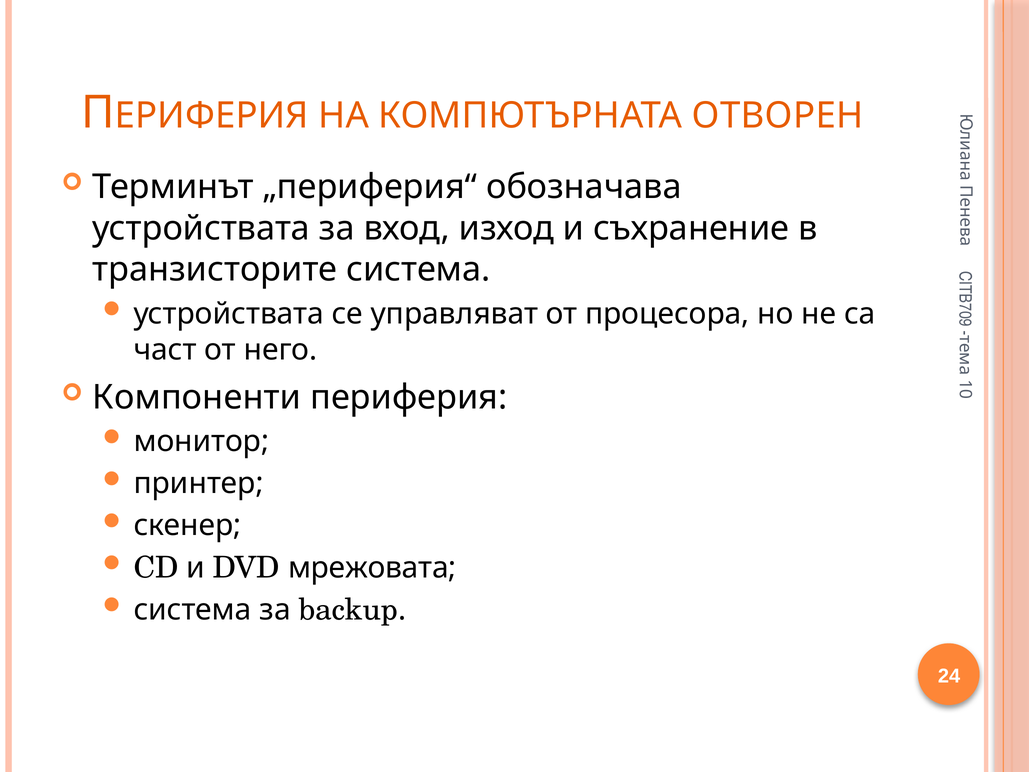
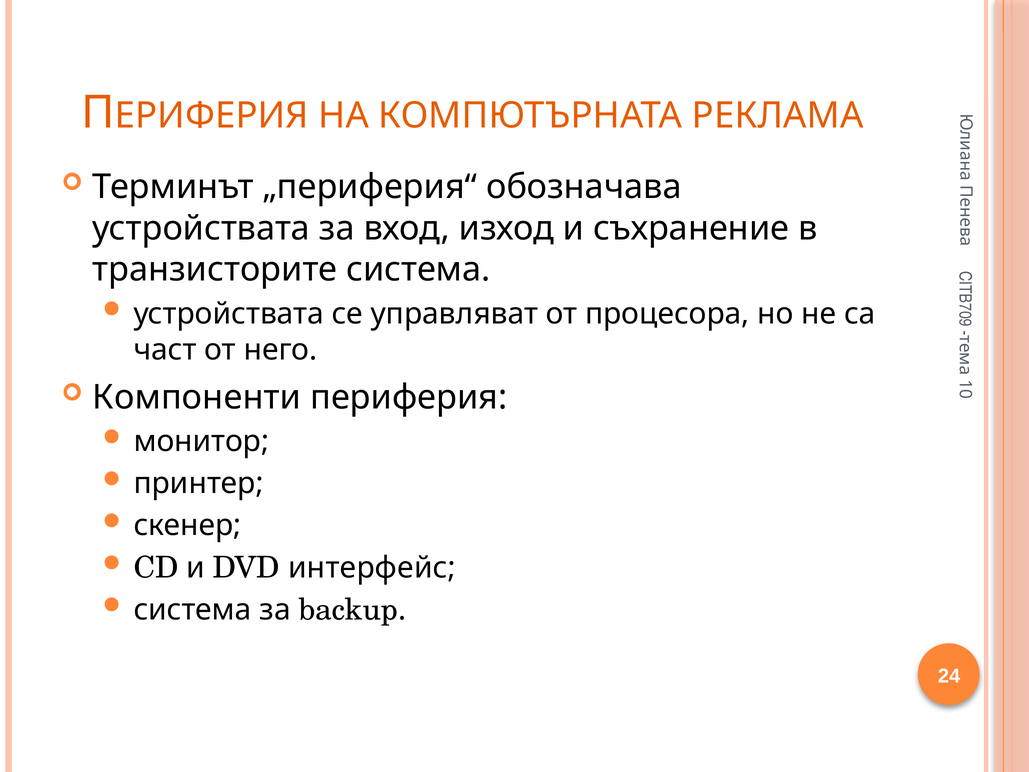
ОТВОРЕН: ОТВОРЕН -> РЕКЛАМА (778, 115)
мрежовата: мрежовата -> интерфейс (372, 567)
